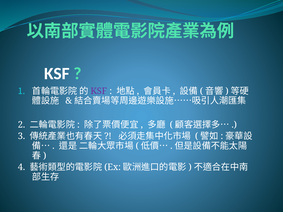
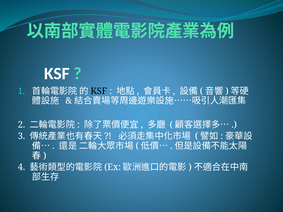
KSF colour: purple -> black (99, 91)
